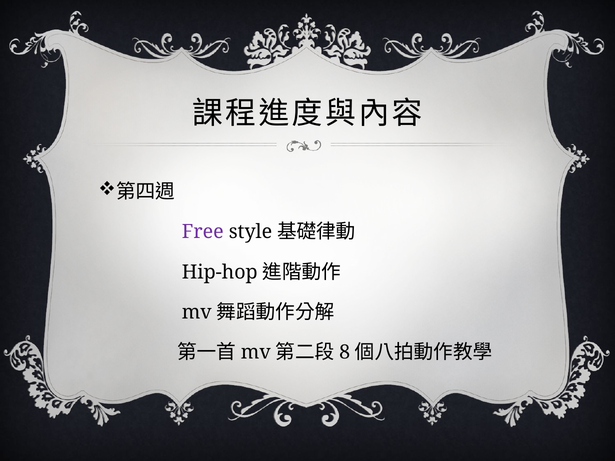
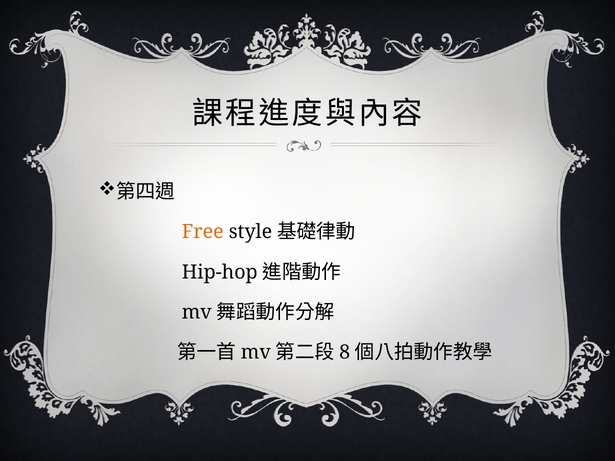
Free colour: purple -> orange (203, 232)
